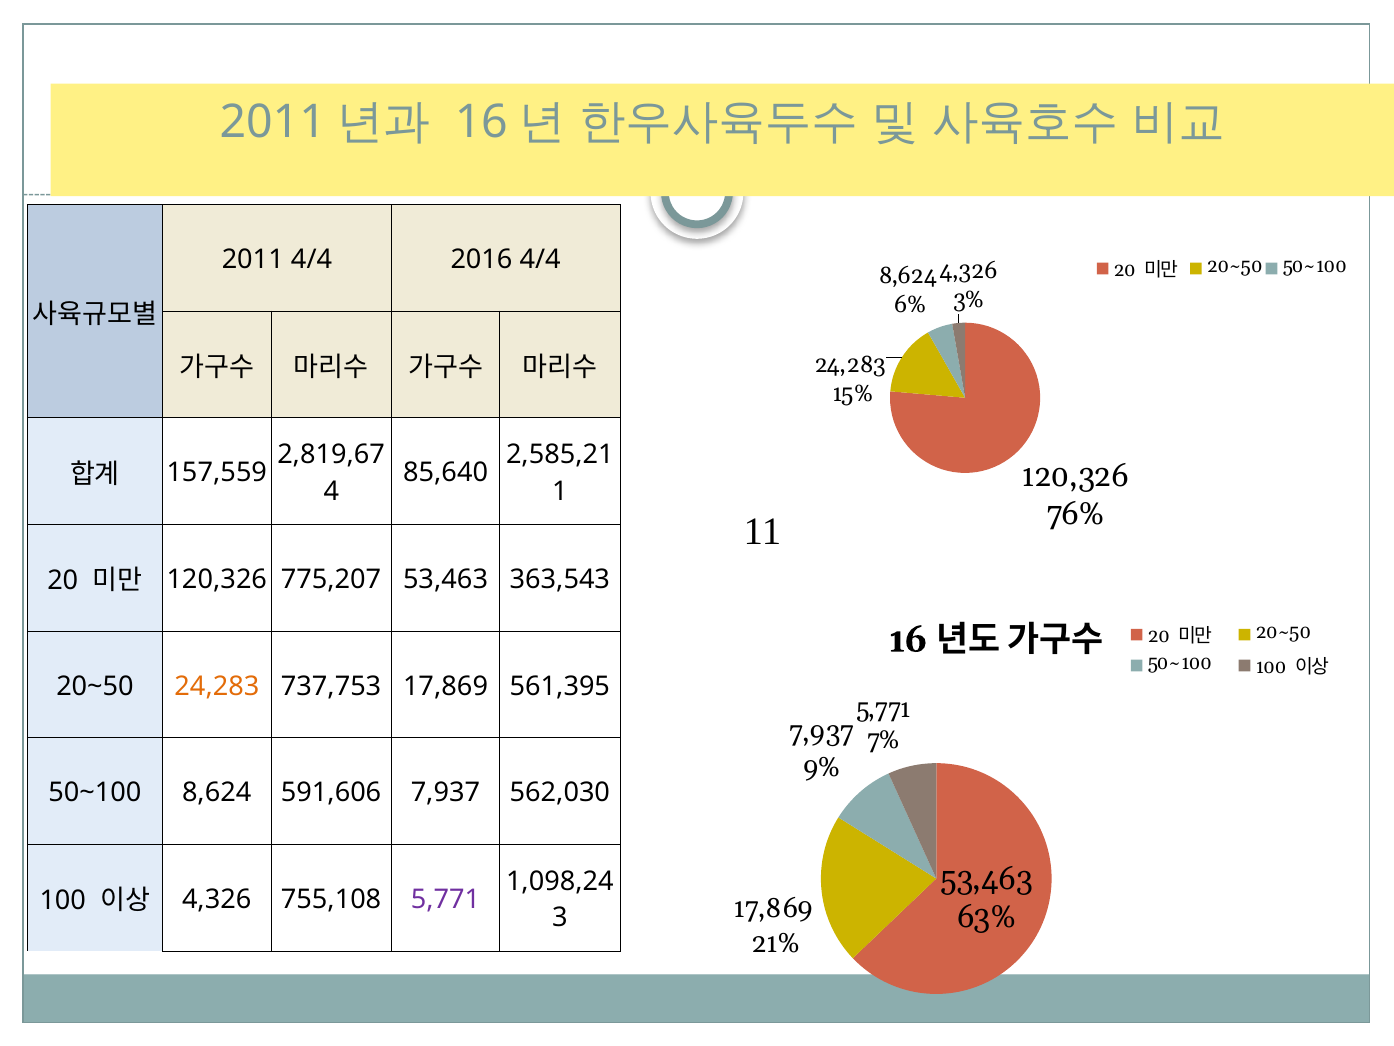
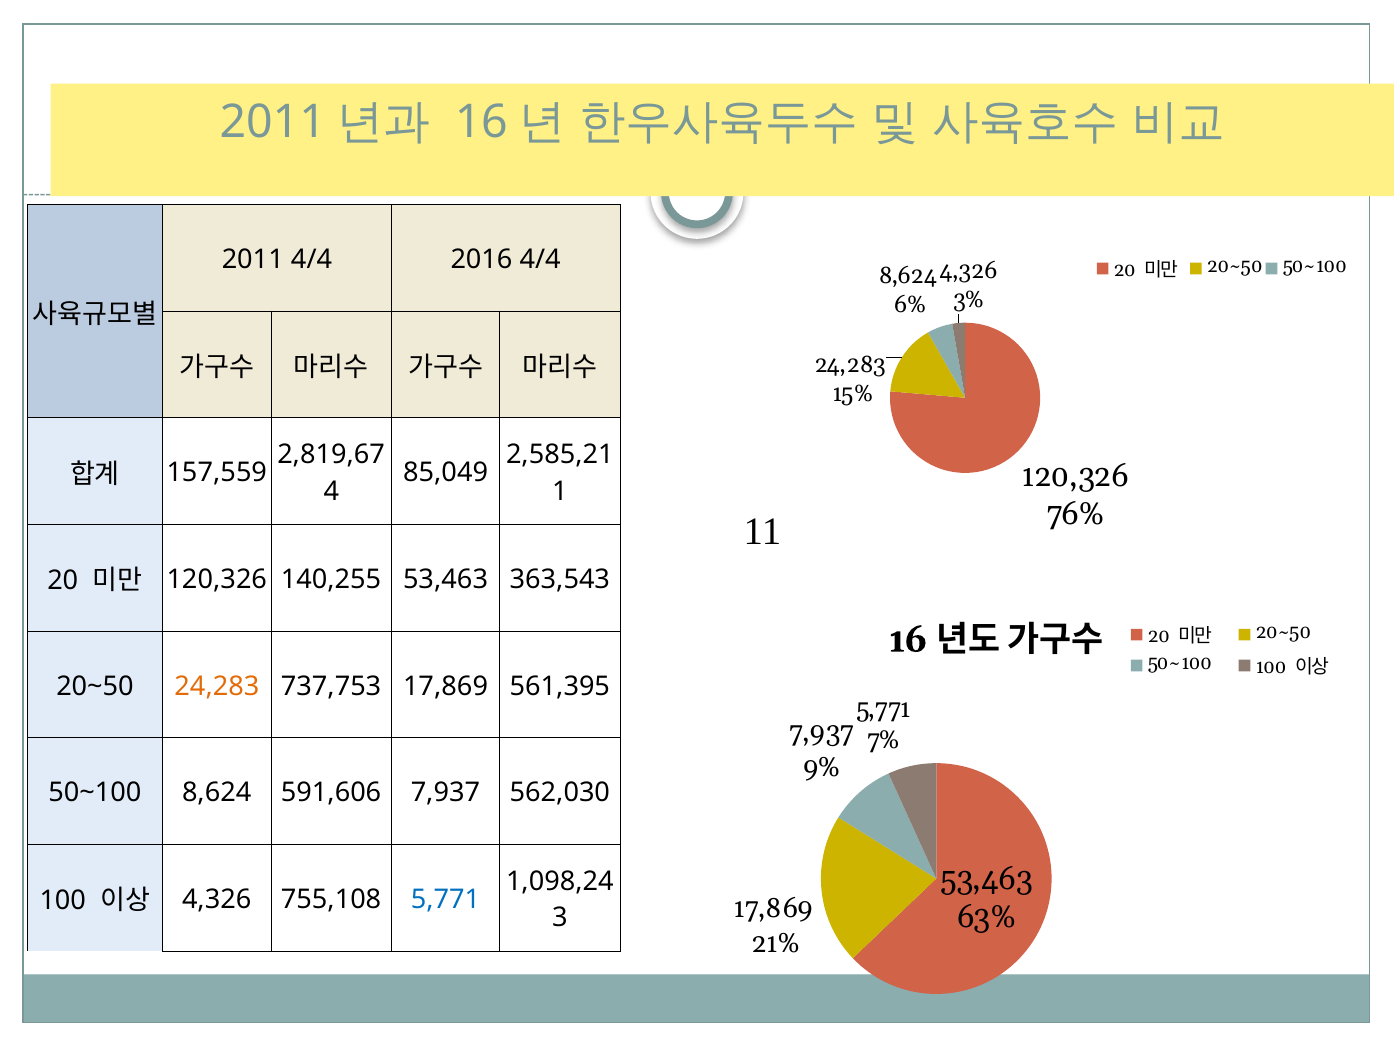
85,640: 85,640 -> 85,049 (446, 473)
775,207: 775,207 -> 140,255 (331, 579)
5,771 colour: purple -> blue (445, 899)
